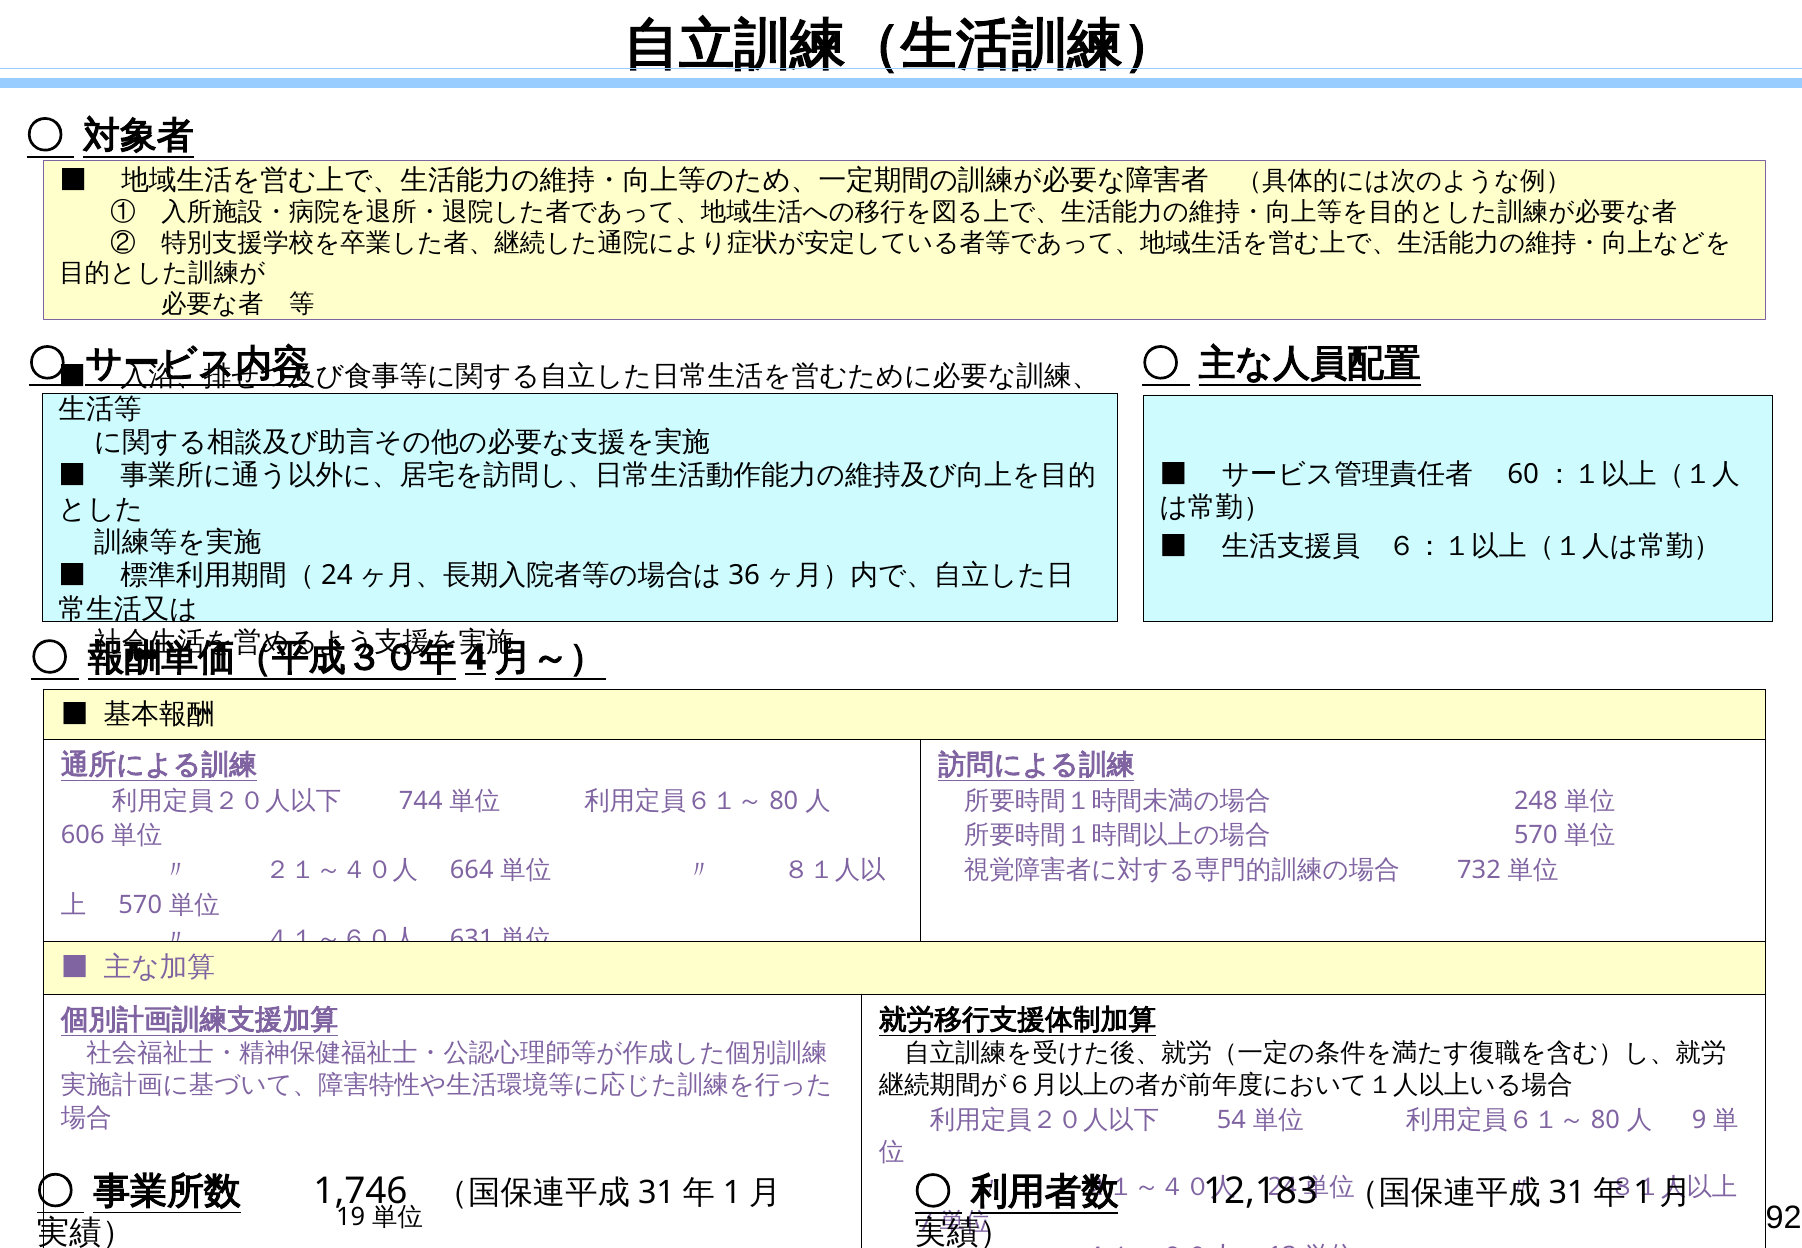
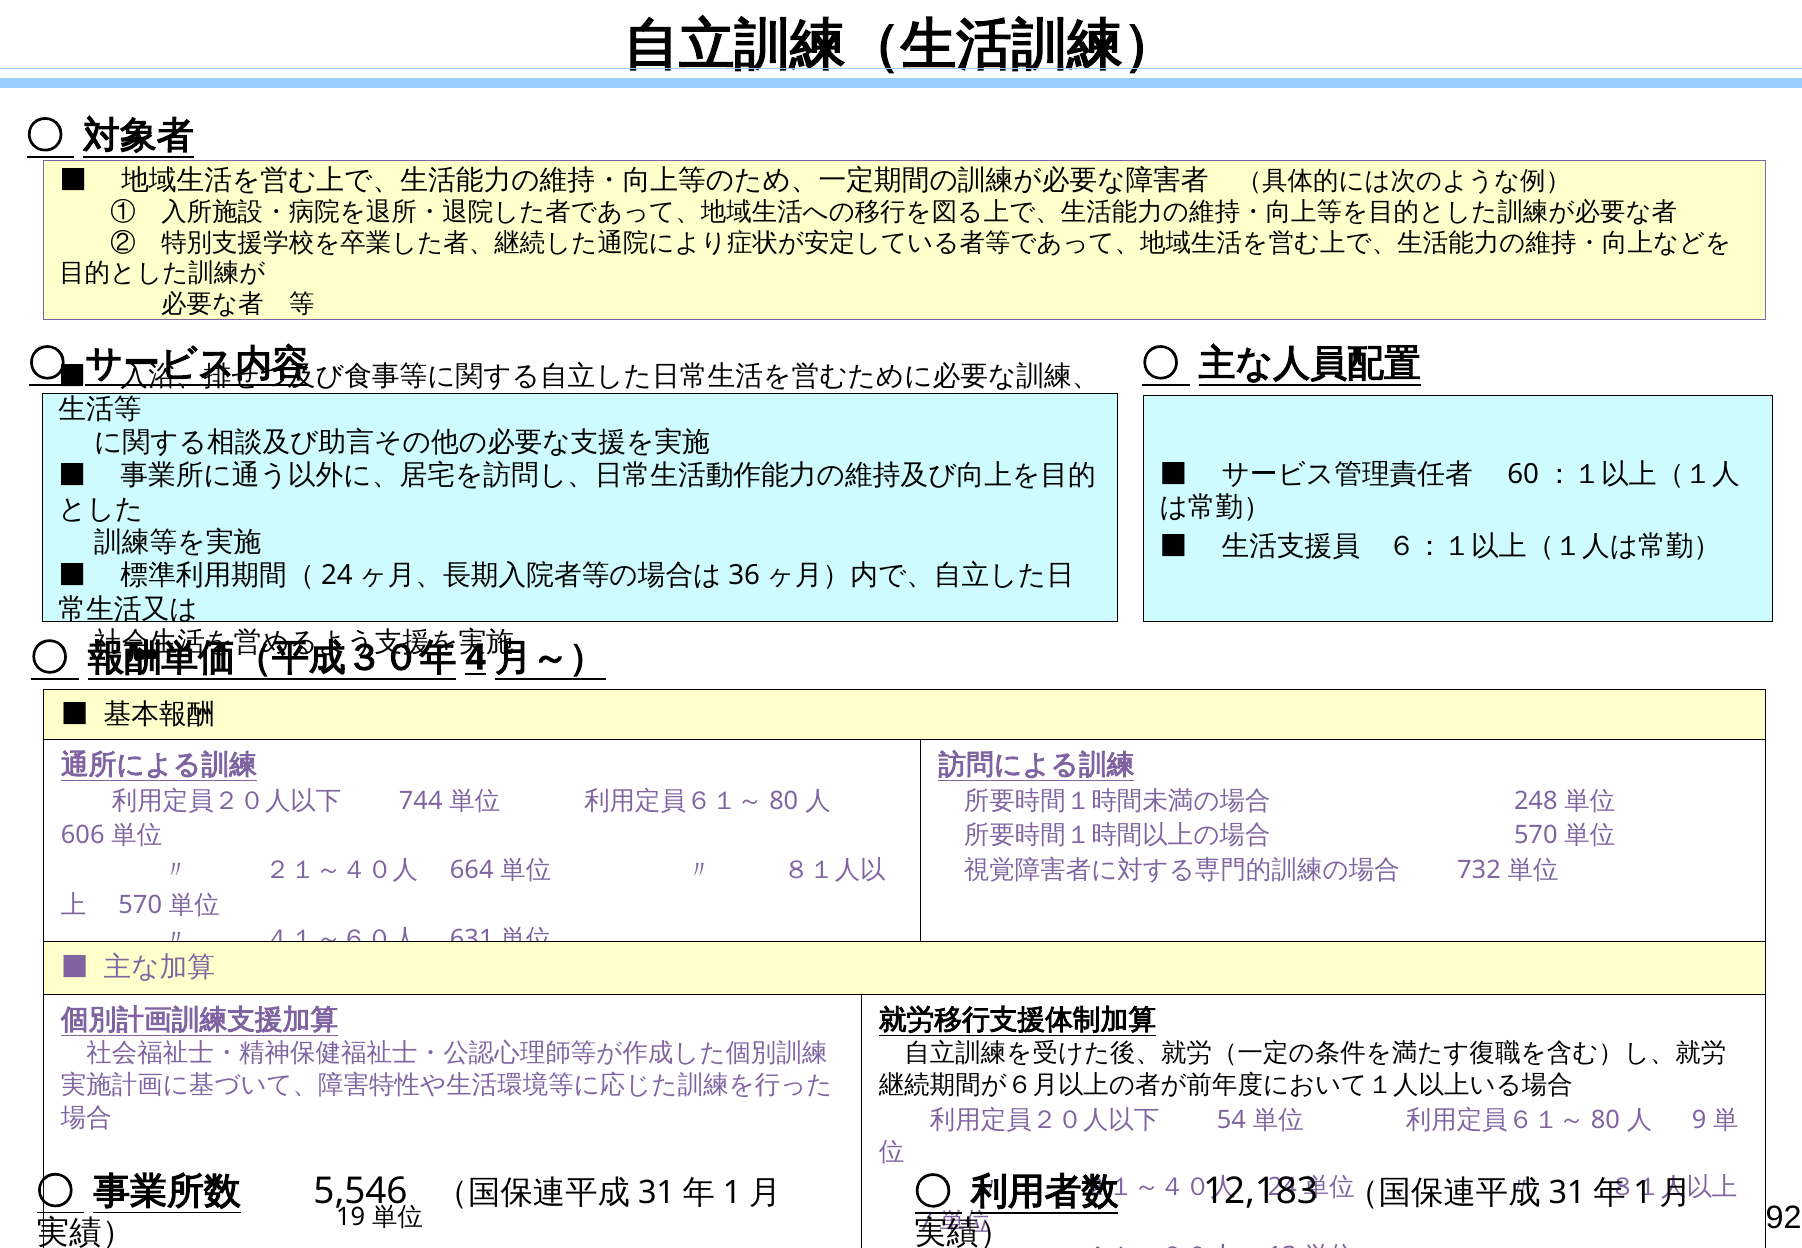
1,746: 1,746 -> 5,546 (360, 1191)
